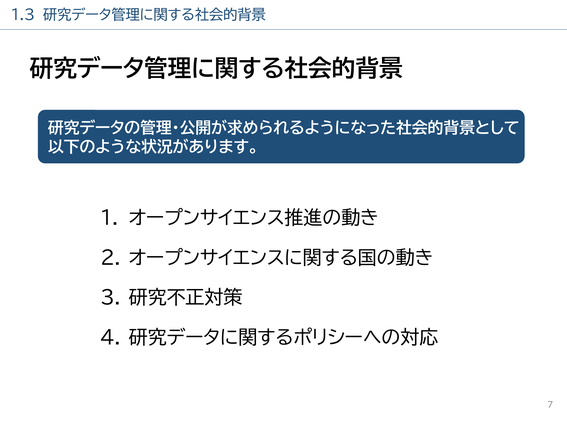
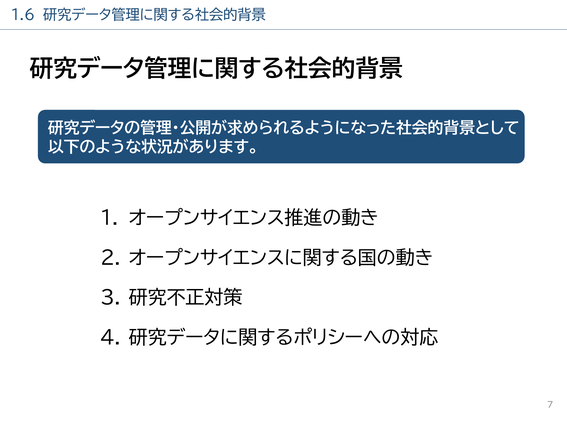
1.3: 1.3 -> 1.6 (23, 15)
